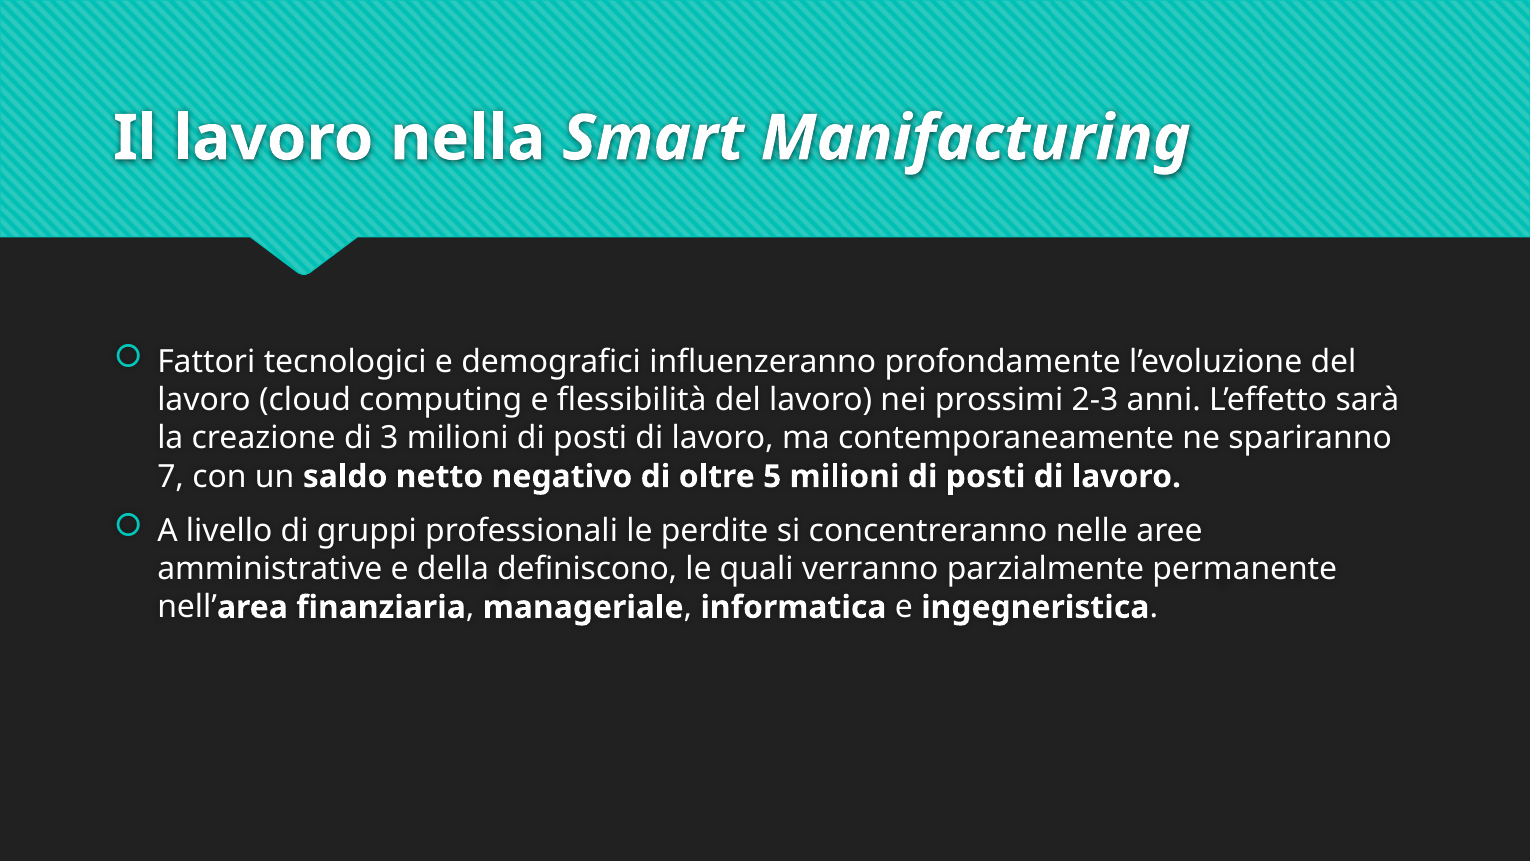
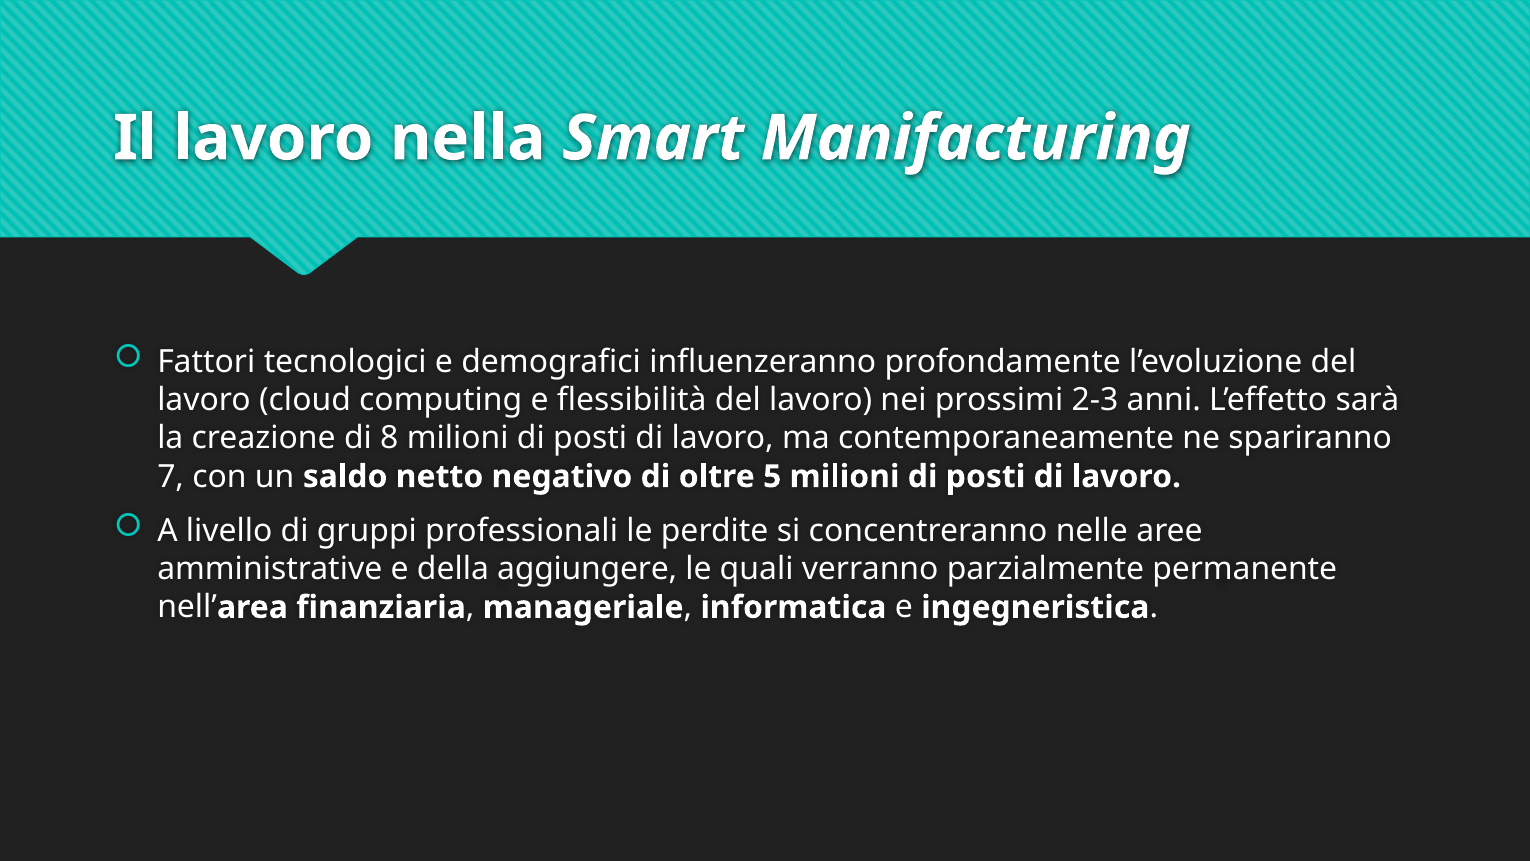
3: 3 -> 8 (389, 438)
definiscono: definiscono -> aggiungere (587, 569)
